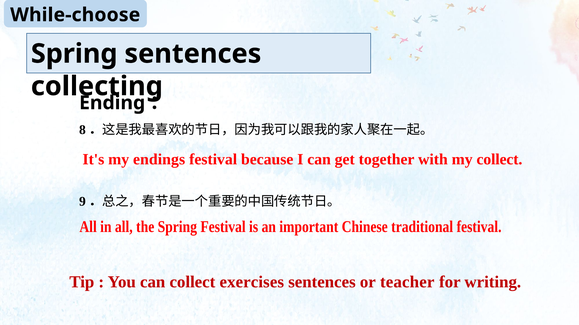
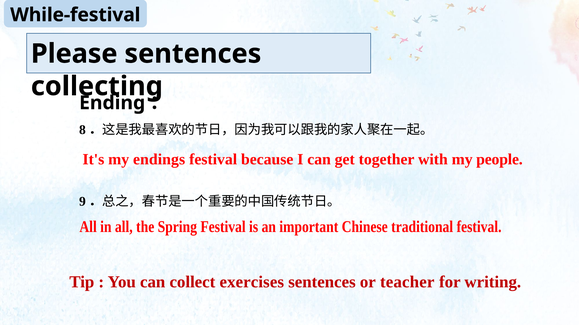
While-choose: While-choose -> While-festival (75, 15)
Spring: Spring -> Please (74, 54)
my collect: collect -> people (499, 160)
